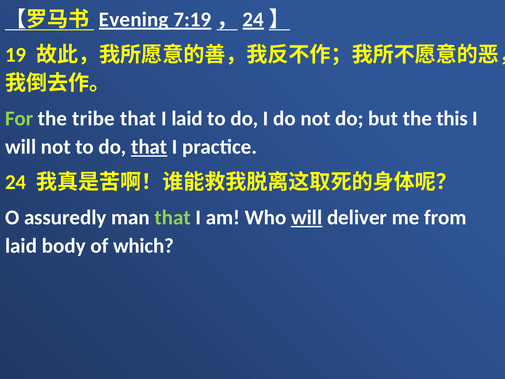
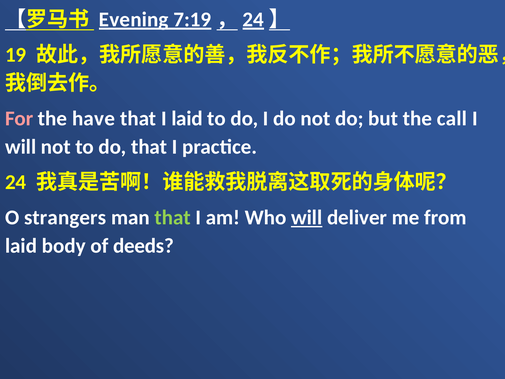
For colour: light green -> pink (19, 118)
tribe: tribe -> have (94, 118)
this: this -> call (452, 118)
that underline: present -> none (149, 147)
assuredly: assuredly -> strangers (65, 217)
which: which -> deeds (143, 246)
